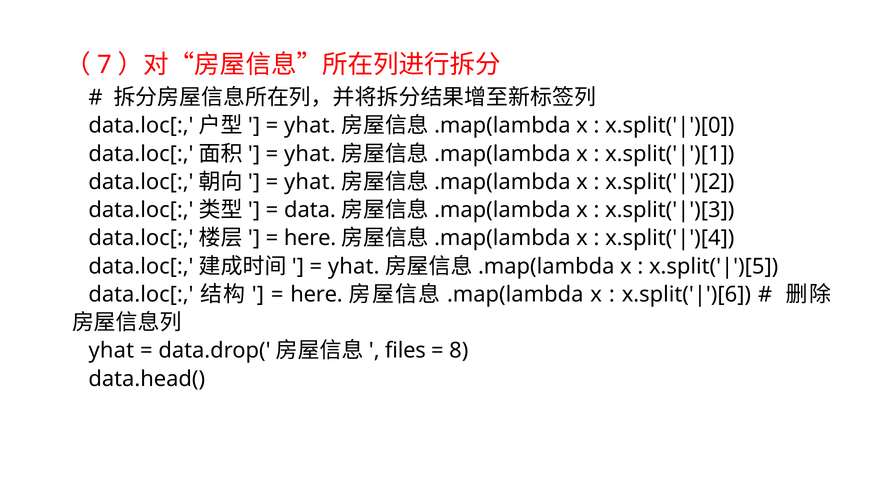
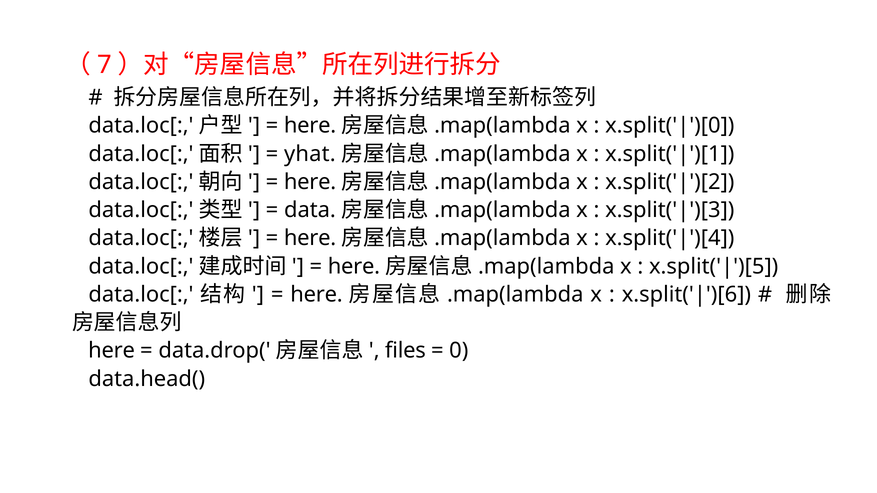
yhat: yhat -> here (310, 126)
yhat: yhat -> here (310, 182)
yhat: yhat -> here (354, 267)
yhat: yhat -> here (112, 351)
8: 8 -> 0 (459, 351)
